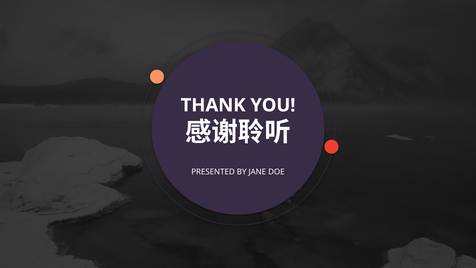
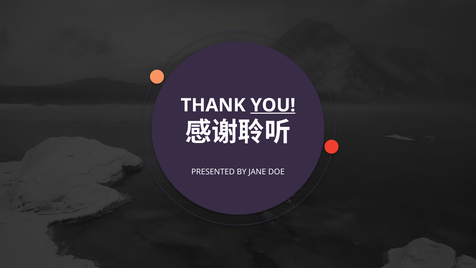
YOU underline: none -> present (273, 105)
